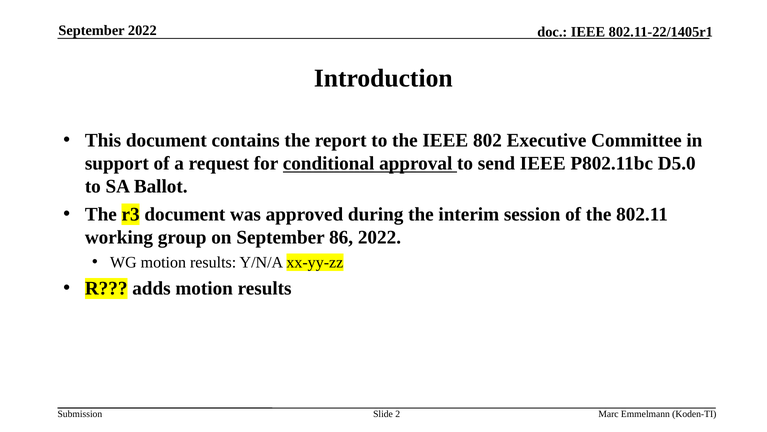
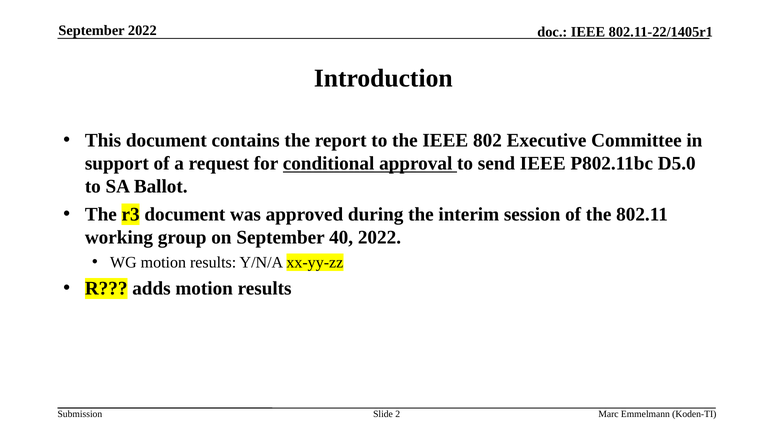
86: 86 -> 40 (341, 237)
